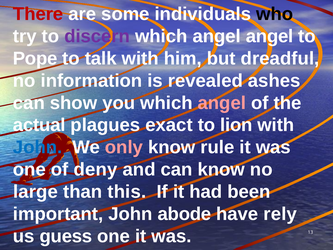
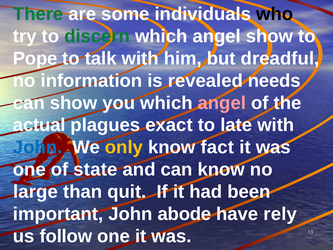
There colour: red -> green (38, 14)
discern colour: purple -> green (97, 36)
angel angel: angel -> show (269, 36)
ashes: ashes -> needs (274, 81)
lion: lion -> late (236, 125)
only colour: pink -> yellow (124, 147)
rule: rule -> fact (217, 147)
deny: deny -> state (95, 169)
this: this -> quit (127, 192)
guess: guess -> follow (66, 236)
